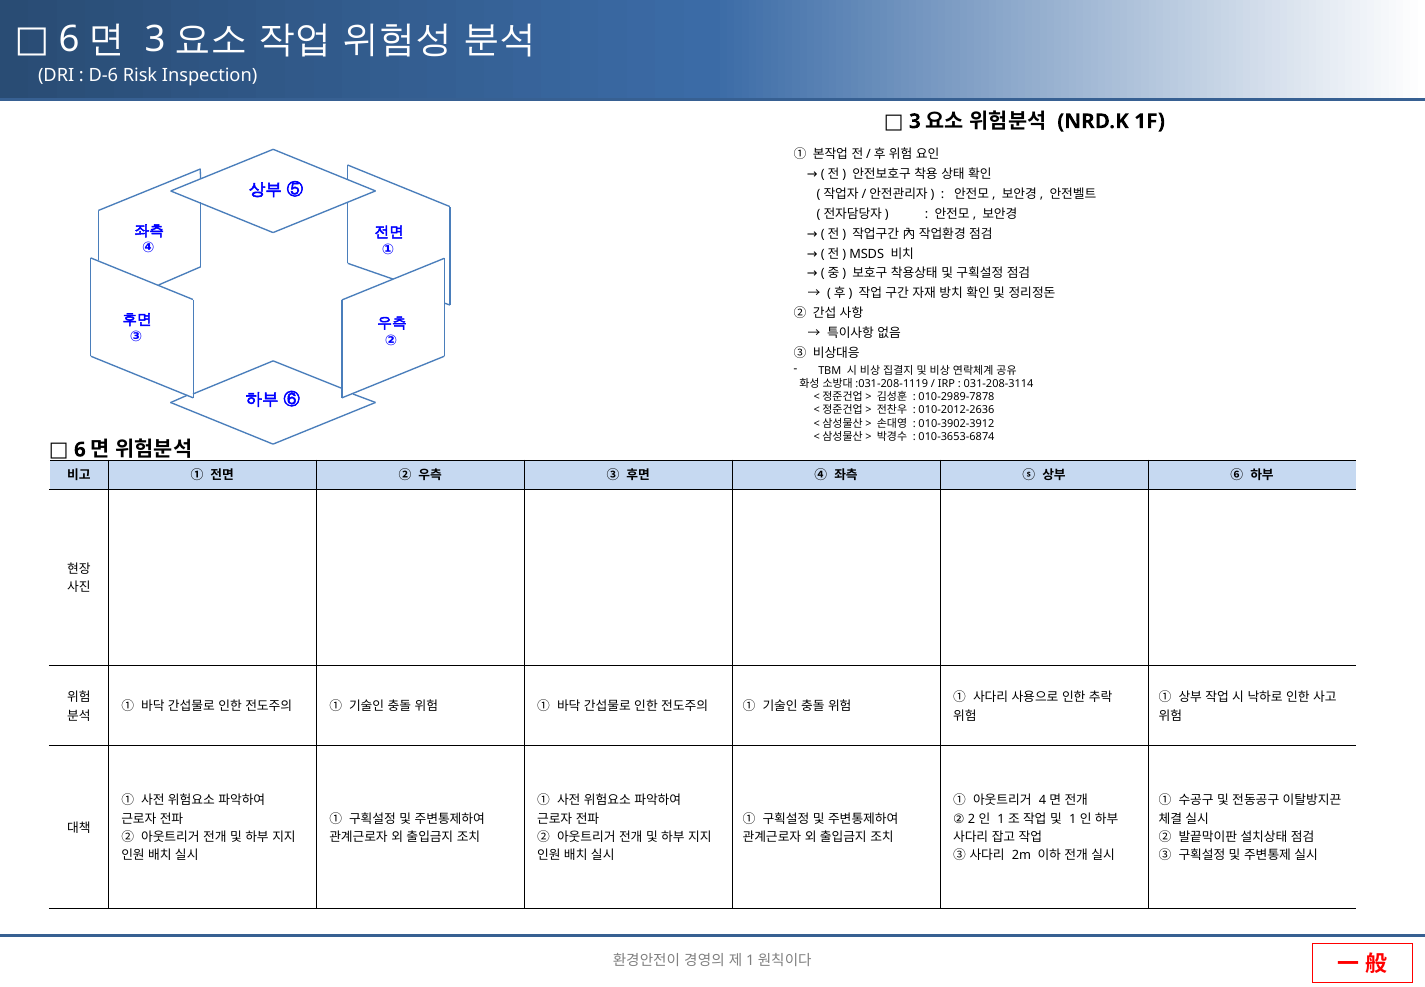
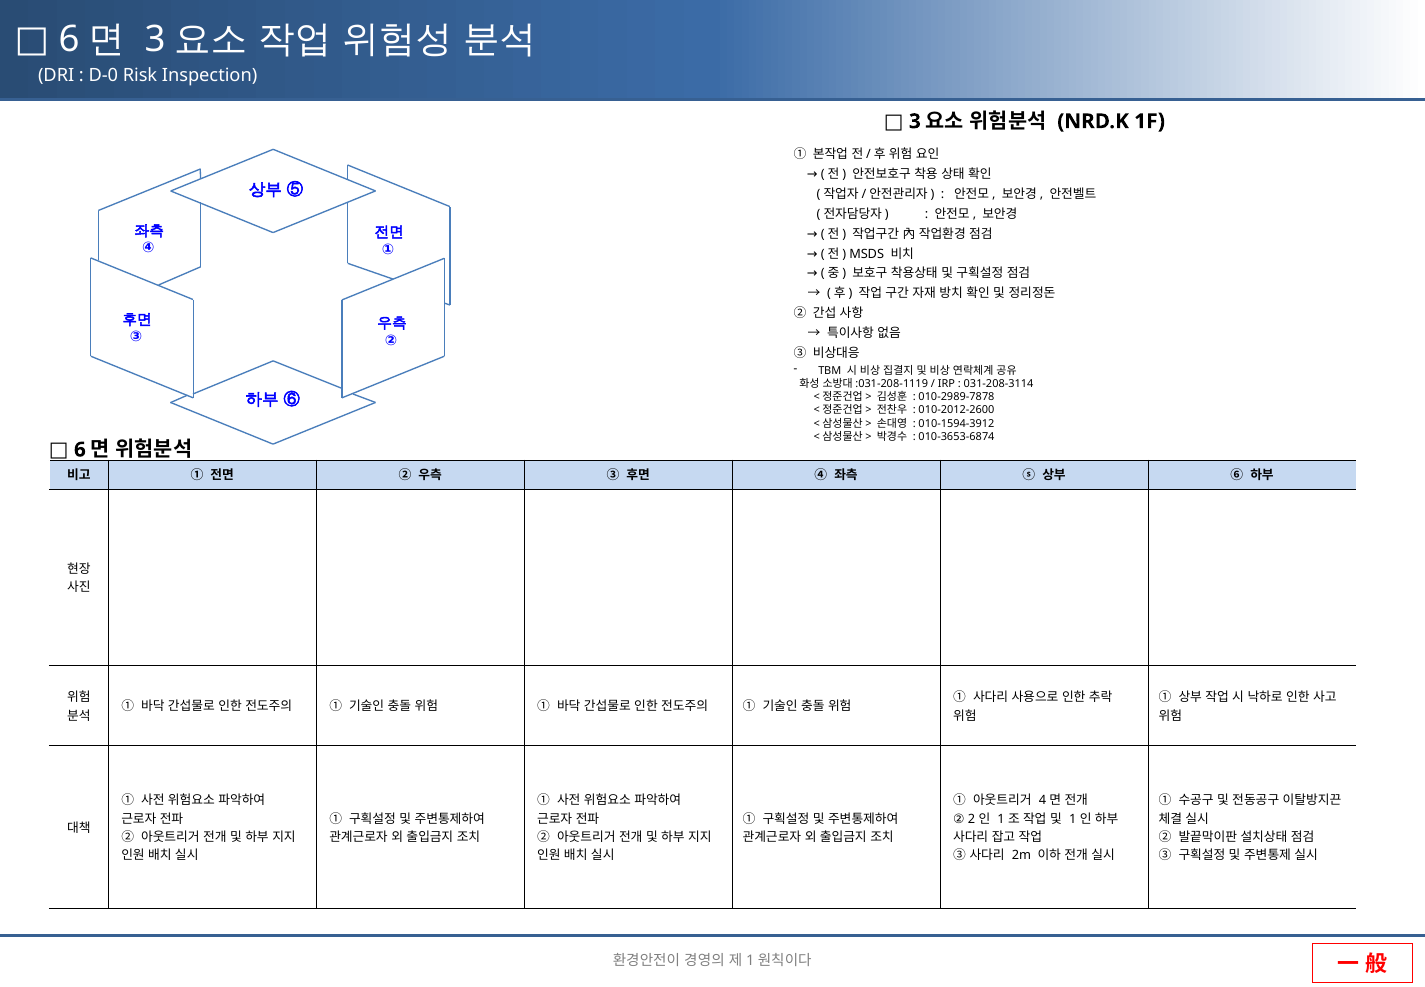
D-6: D-6 -> D-0 (103, 76)
010-2012-2636: 010-2012-2636 -> 010-2012-2600 (956, 410)
010-3902-3912: 010-3902-3912 -> 010-1594-3912 (956, 423)
